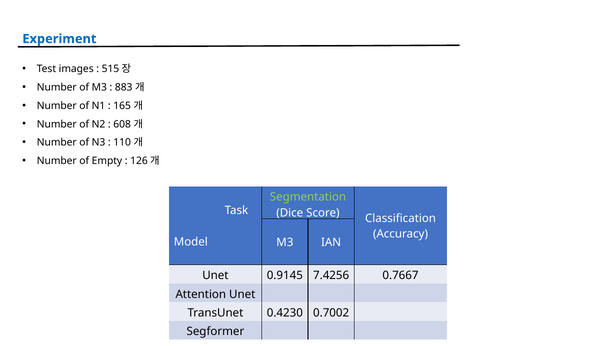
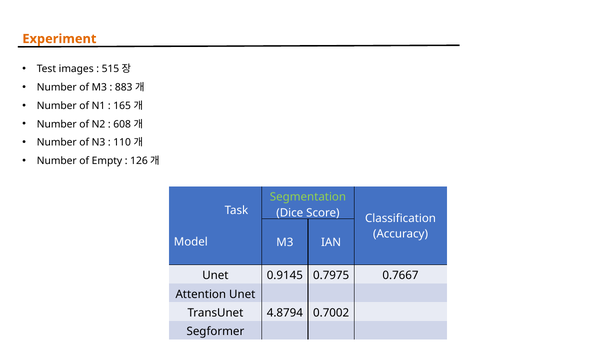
Experiment colour: blue -> orange (59, 39)
7.4256: 7.4256 -> 0.7975 (331, 276)
0.4230: 0.4230 -> 4.8794 (285, 313)
